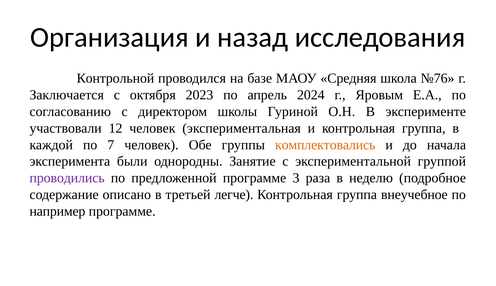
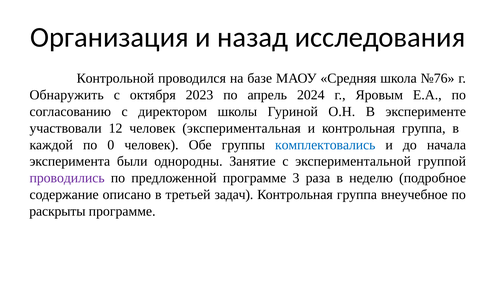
Заключается: Заключается -> Обнаружить (67, 95)
7: 7 -> 0 (111, 145)
комплектовались colour: orange -> blue (325, 145)
легче: легче -> задач (234, 194)
например: например -> раскрыты (57, 211)
